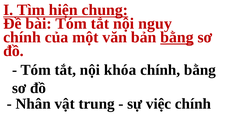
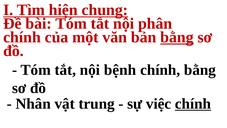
nguy: nguy -> phân (155, 24)
khóa: khóa -> bệnh (120, 70)
chính underline: none -> present (193, 103)
